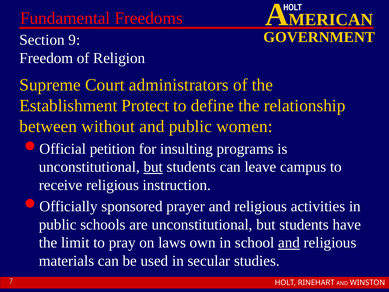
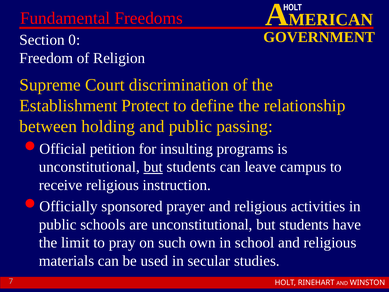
9: 9 -> 0 (74, 40)
administrators: administrators -> discrimination (179, 85)
without: without -> holding (108, 126)
women: women -> passing (245, 126)
laws: laws -> such (172, 243)
and underline: present -> none (289, 243)
